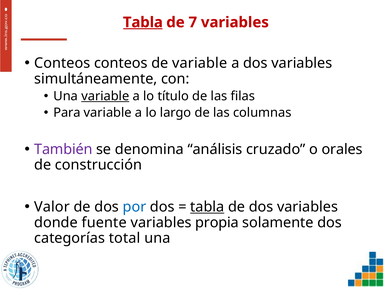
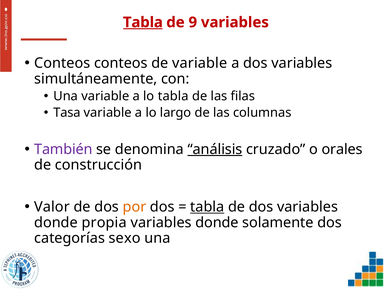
7: 7 -> 9 (193, 22)
variable underline: present -> none (105, 96)
lo título: título -> tabla (173, 96)
Para: Para -> Tasa (67, 113)
análisis underline: none -> present (215, 149)
por colour: blue -> orange (134, 207)
fuente: fuente -> propia (104, 222)
propia: propia -> donde (217, 222)
total: total -> sexo (125, 238)
